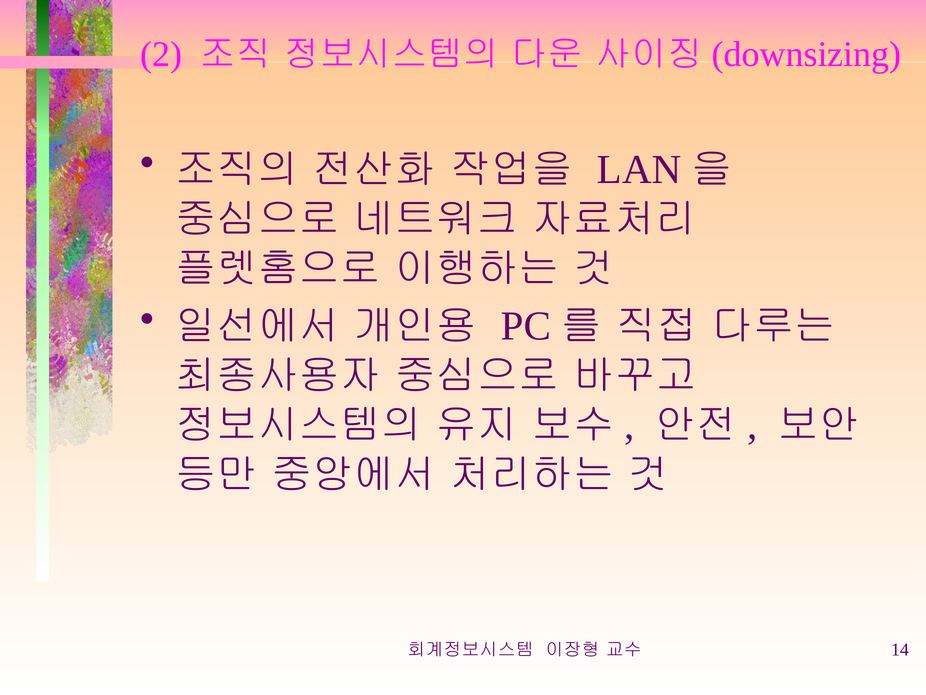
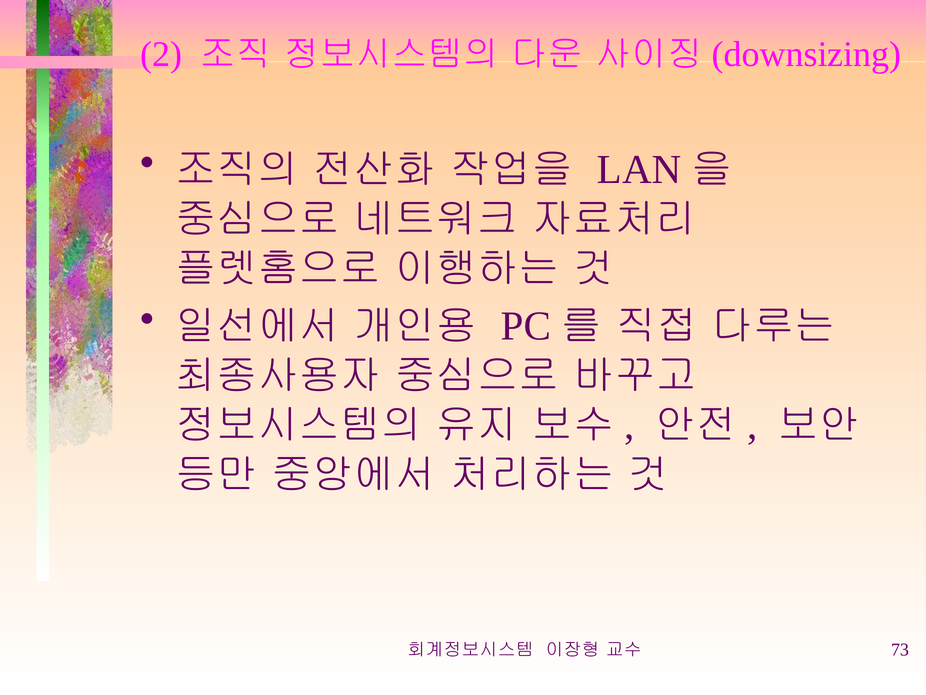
14: 14 -> 73 (900, 649)
